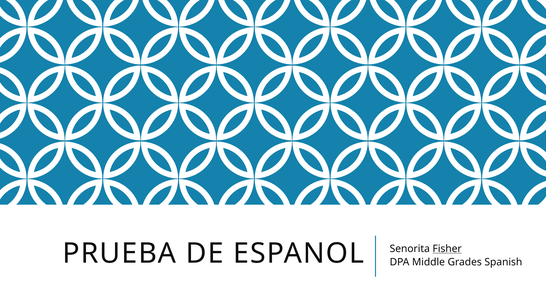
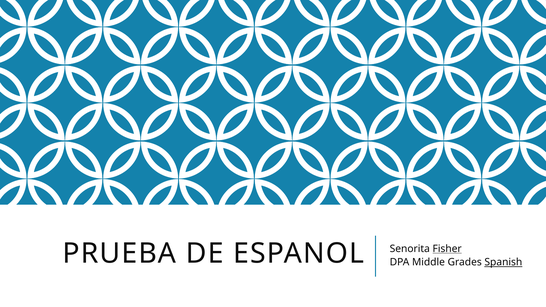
Spanish underline: none -> present (503, 262)
